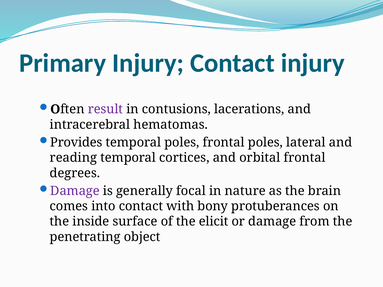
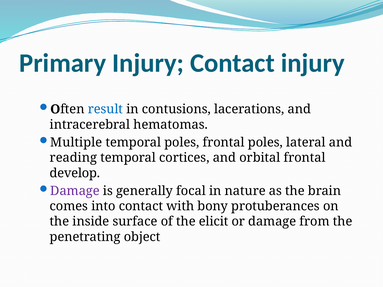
result colour: purple -> blue (105, 109)
Provides: Provides -> Multiple (76, 143)
degrees: degrees -> develop (75, 173)
